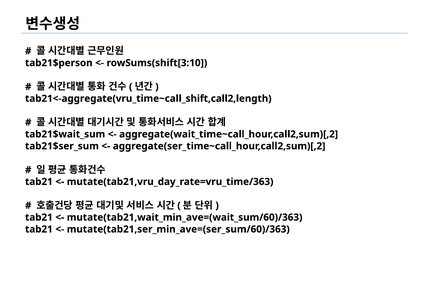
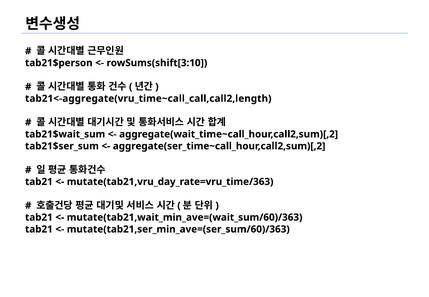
tab21<-aggregate(vru_time~call_shift,call2,length: tab21<-aggregate(vru_time~call_shift,call2,length -> tab21<-aggregate(vru_time~call_call,call2,length (148, 99)
